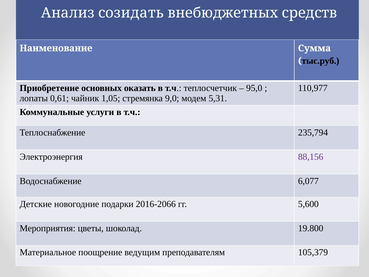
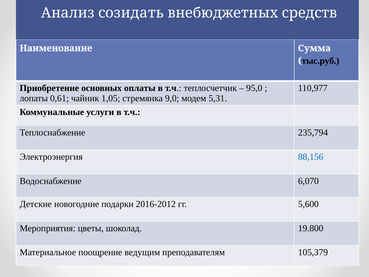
оказать: оказать -> оплаты (140, 88)
88,156 colour: purple -> blue (311, 157)
6,077: 6,077 -> 6,070 (308, 181)
2016-2066: 2016-2066 -> 2016-2012 (156, 204)
